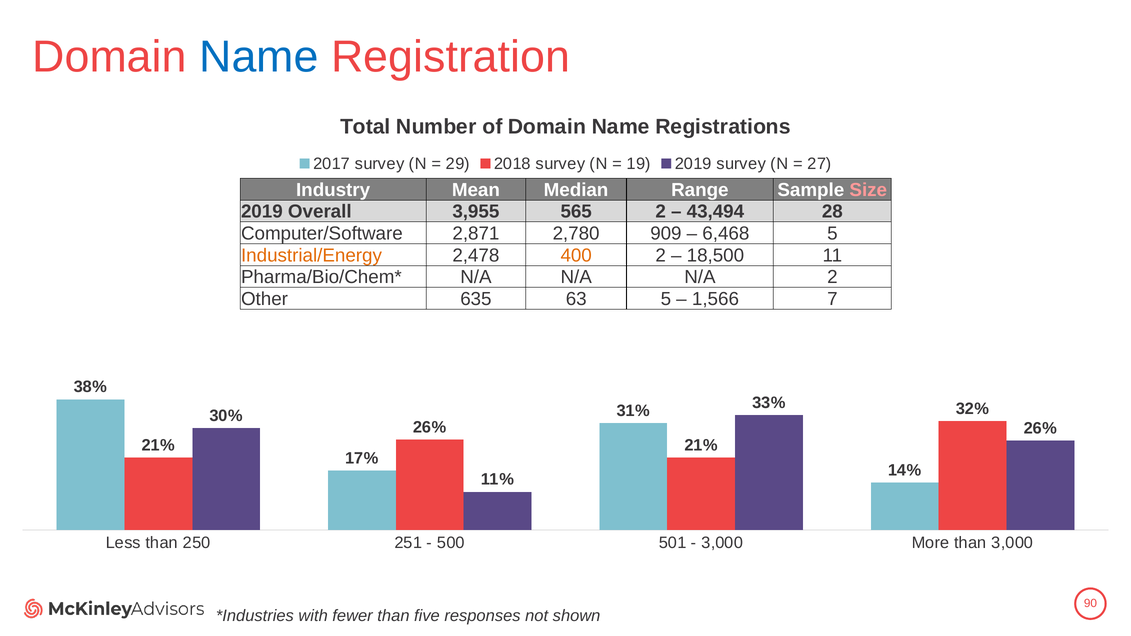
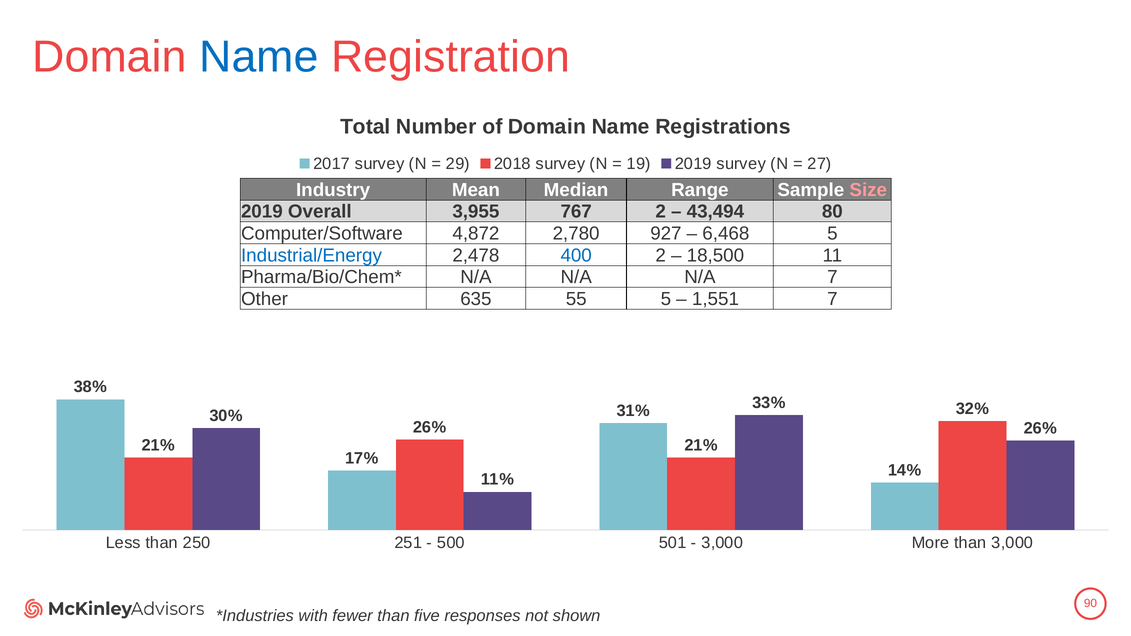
565: 565 -> 767 (576, 212)
28: 28 -> 80 (832, 212)
2,871: 2,871 -> 4,872 (476, 234)
909: 909 -> 927 (666, 234)
Industrial/Energy colour: orange -> blue (311, 255)
400 colour: orange -> blue (576, 255)
N/A 2: 2 -> 7 (832, 277)
63: 63 -> 55 (576, 299)
1,566: 1,566 -> 1,551 (715, 299)
